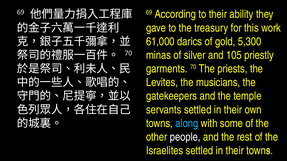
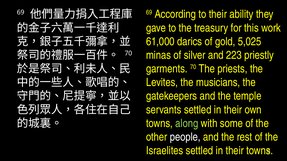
5,300: 5,300 -> 5,025 (250, 42)
105: 105 -> 223 (234, 55)
along colour: light blue -> light green (187, 124)
